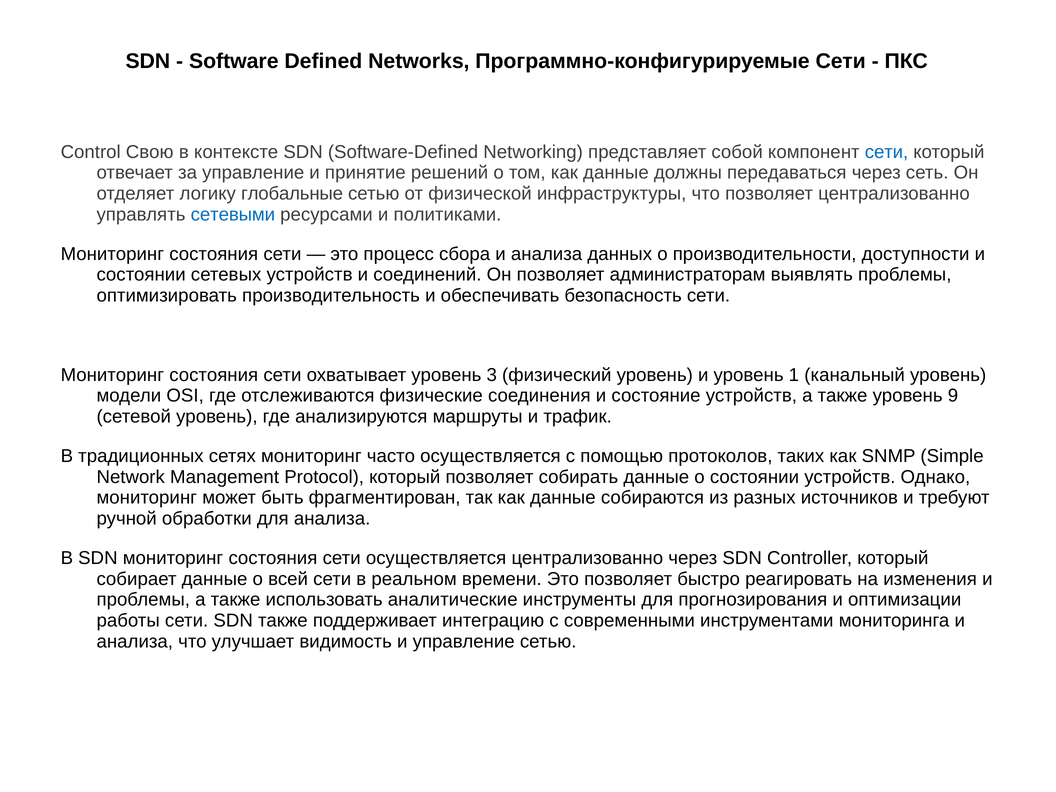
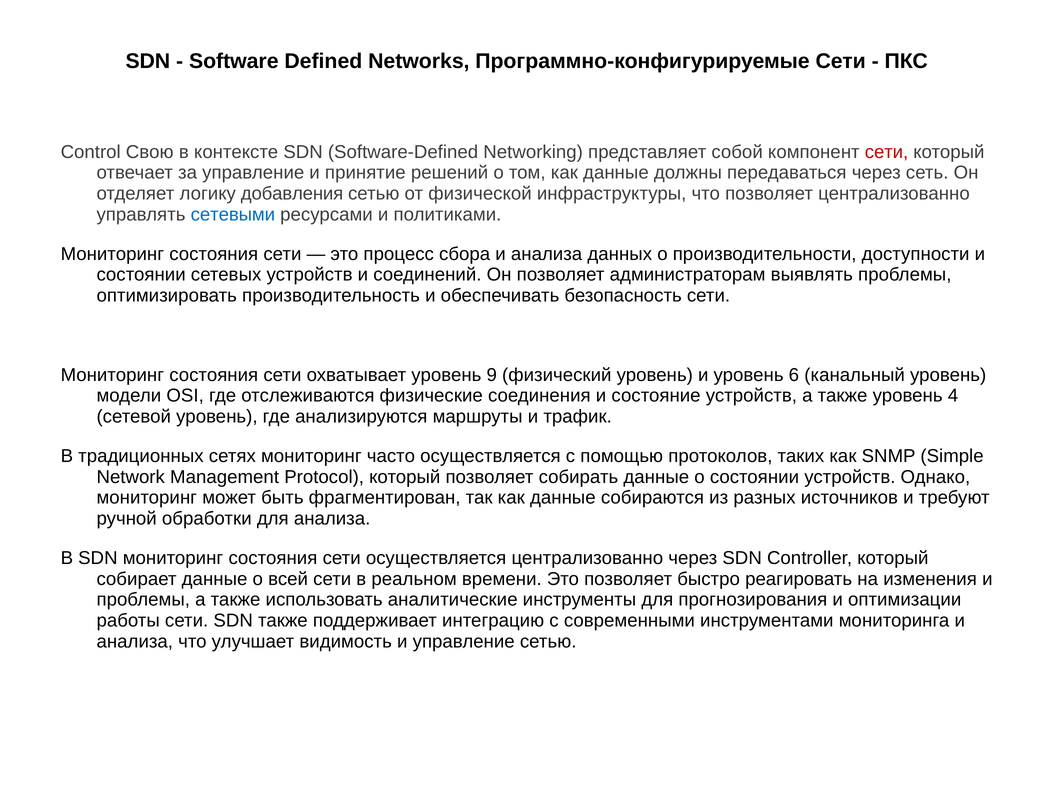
сети colour: blue -> red (886, 152)
глобальные: глобальные -> добавления (292, 194)
3: 3 -> 9 (492, 375)
1: 1 -> 6 (794, 375)
9: 9 -> 4 (953, 396)
